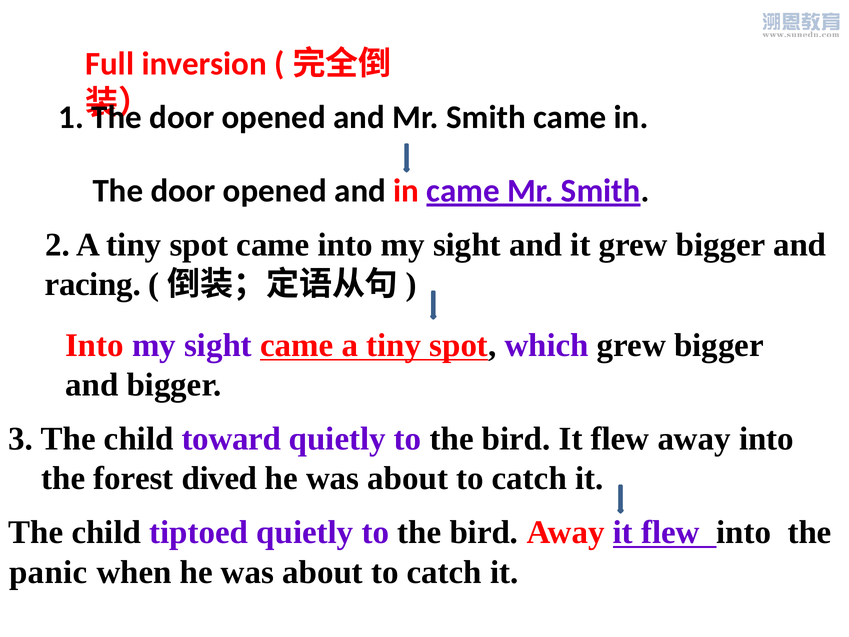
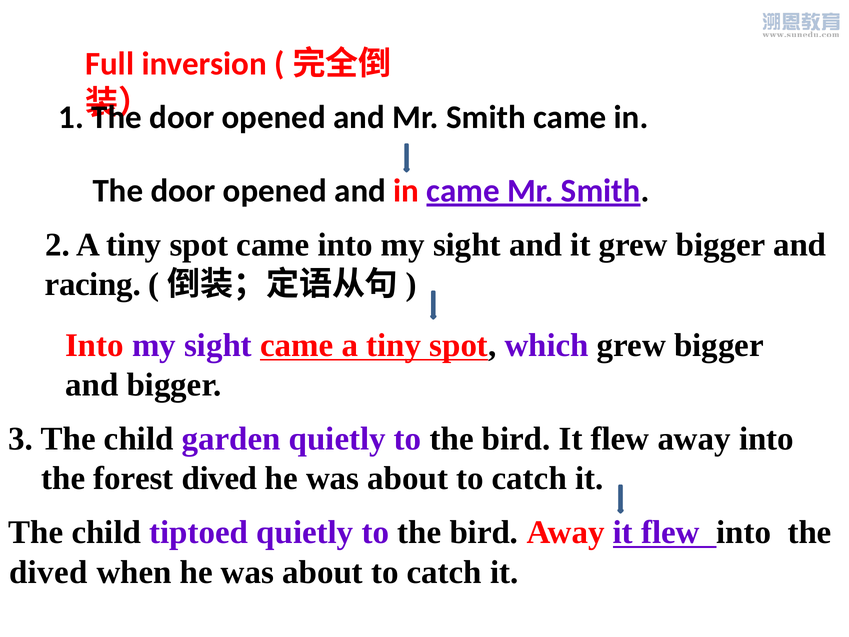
toward: toward -> garden (231, 439)
panic: panic -> dived (48, 572)
